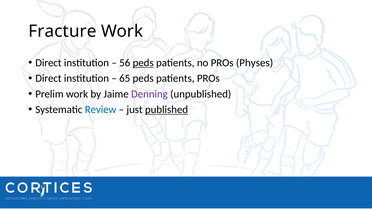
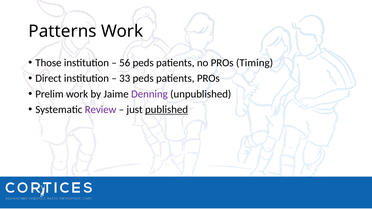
Fracture: Fracture -> Patterns (62, 31)
Direct: Direct -> Those (48, 63)
peds underline: present -> none (143, 63)
Physes: Physes -> Timing (255, 63)
65: 65 -> 33 (125, 78)
Review colour: blue -> purple (101, 110)
